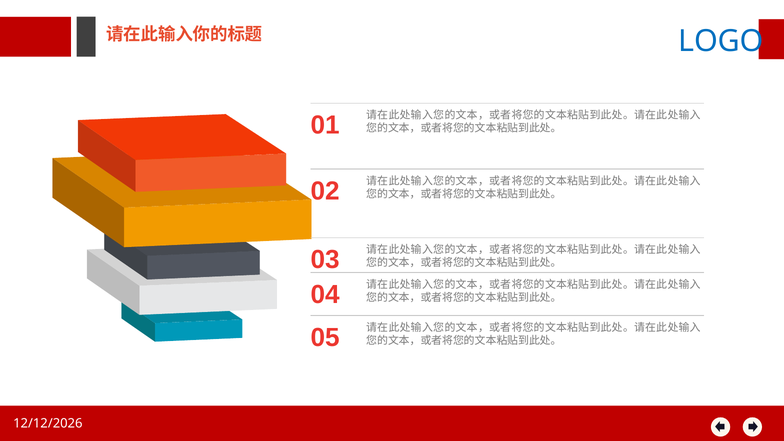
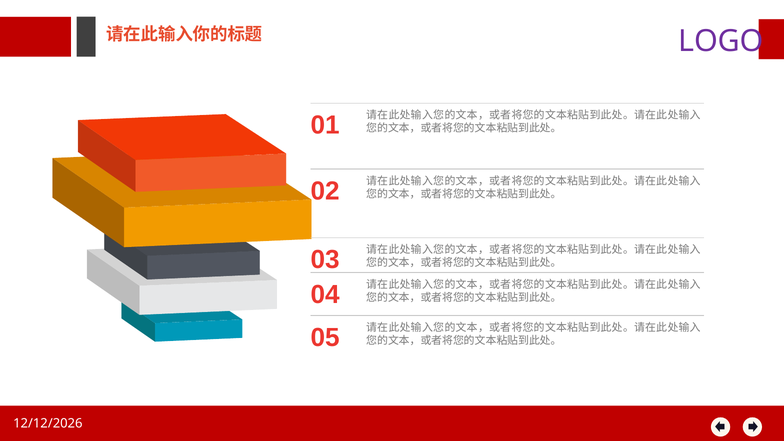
LOGO colour: blue -> purple (721, 41)
